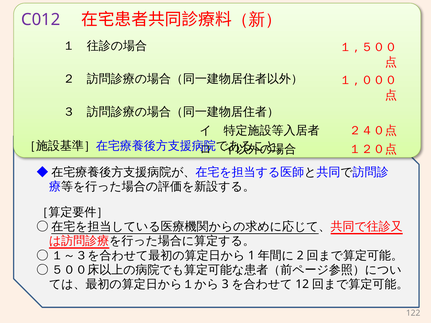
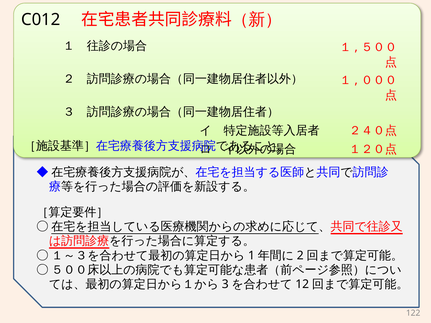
C012 colour: purple -> black (41, 20)
